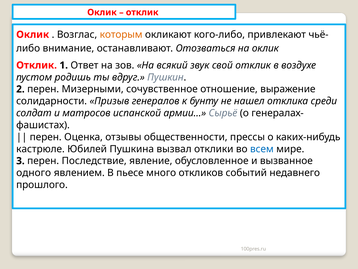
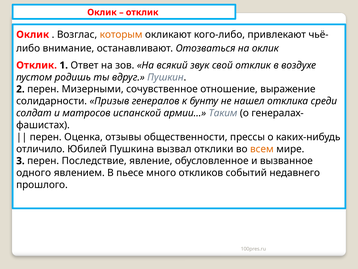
Сырьё: Сырьё -> Таким (223, 113)
кастрюле: кастрюле -> отличило (40, 149)
всем colour: blue -> orange (262, 149)
